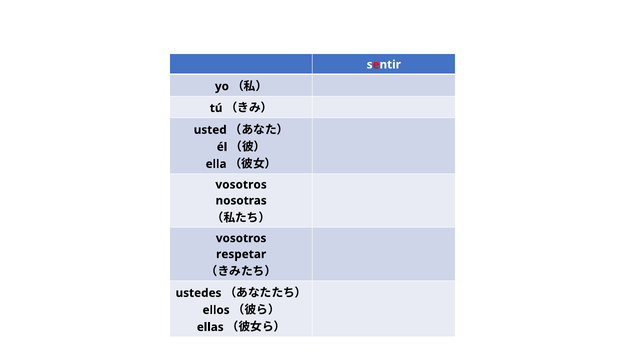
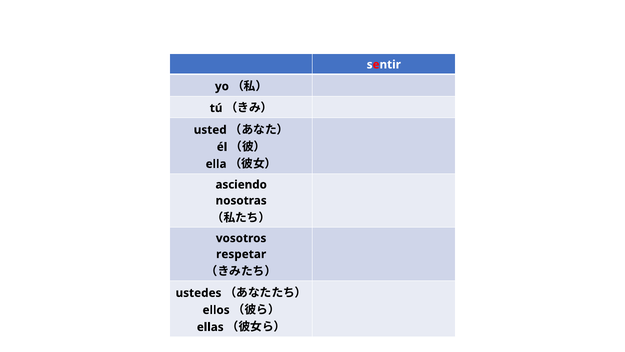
vosotros: vosotros -> asciendo (241, 184)
